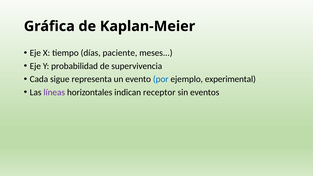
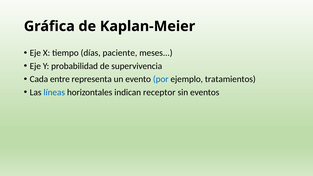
sigue: sigue -> entre (60, 79)
experimental: experimental -> tratamientos (230, 79)
líneas colour: purple -> blue (54, 92)
